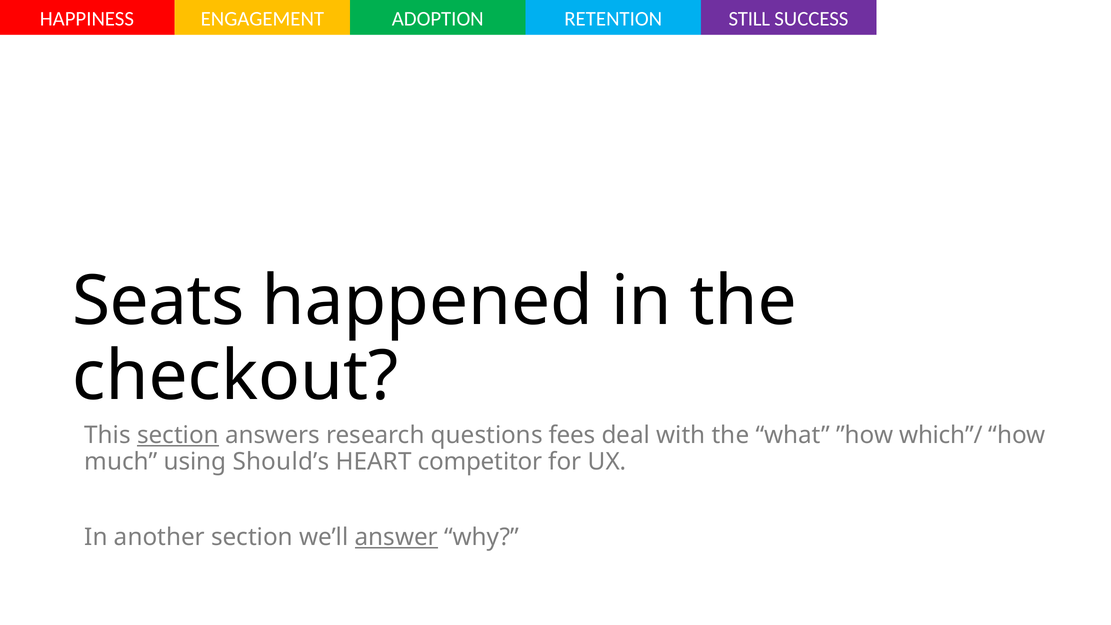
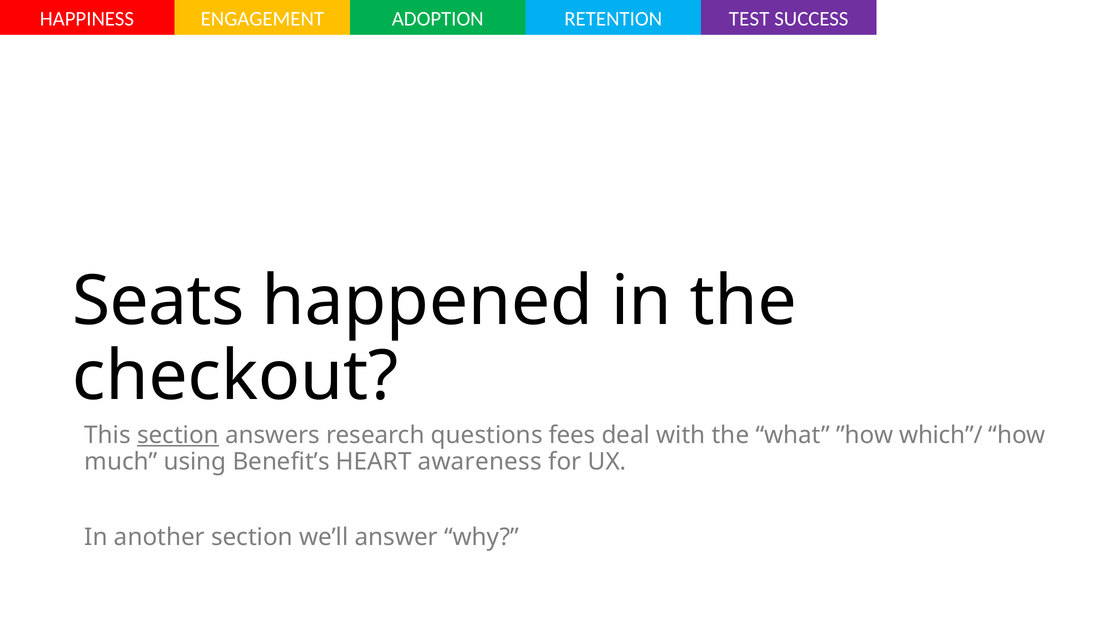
STILL: STILL -> TEST (749, 19)
Should’s: Should’s -> Benefit’s (281, 462)
competitor: competitor -> awareness (480, 462)
answer underline: present -> none (396, 537)
